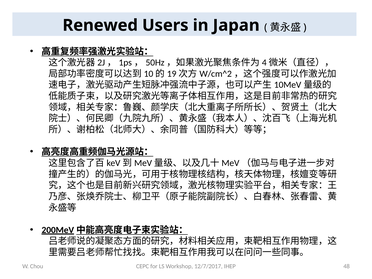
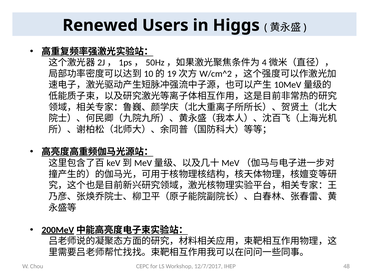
Japan: Japan -> Higgs (236, 25)
